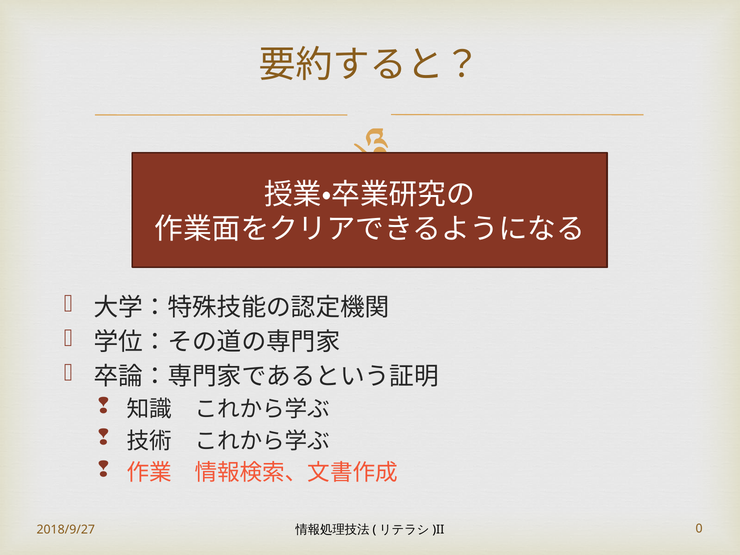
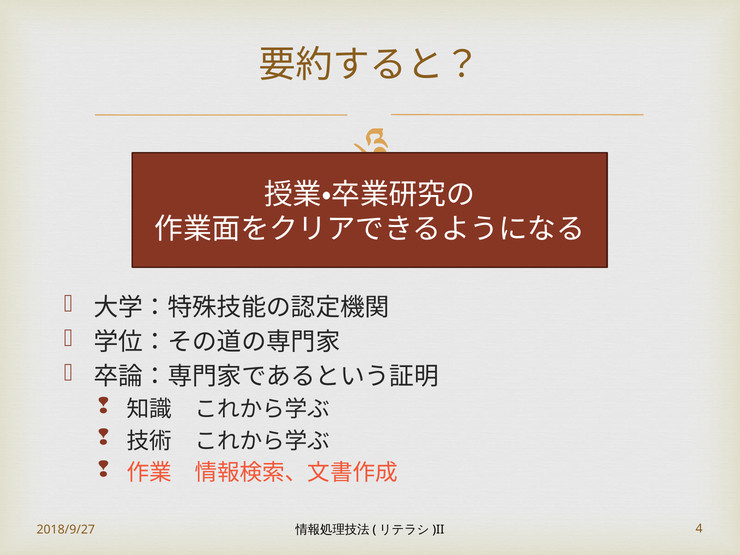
0: 0 -> 4 (699, 529)
